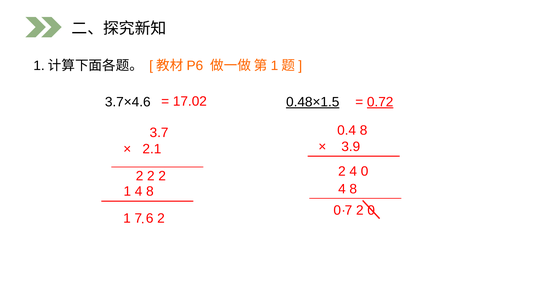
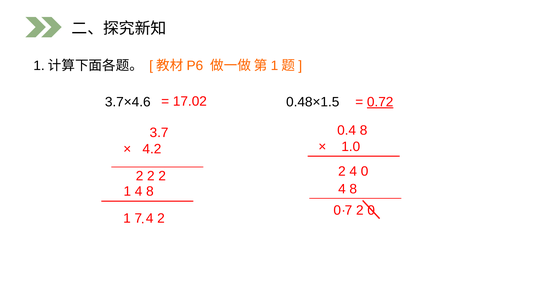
0.48×1.5 underline: present -> none (313, 102)
3.9: 3.9 -> 1.0 (351, 147)
2.1: 2.1 -> 4.2 (152, 149)
7 6: 6 -> 4 (150, 219)
